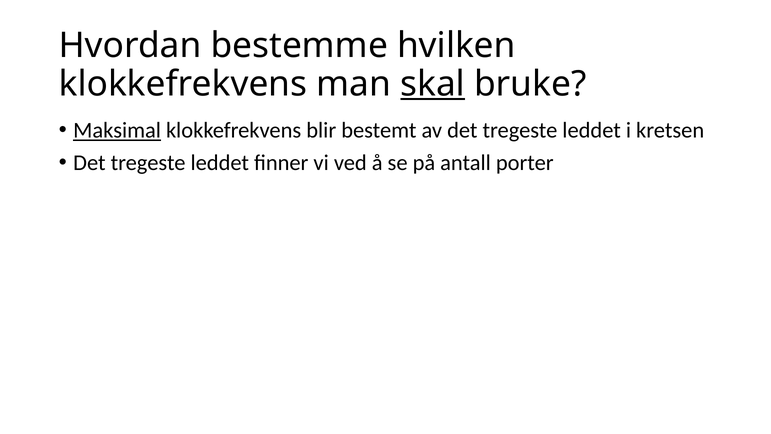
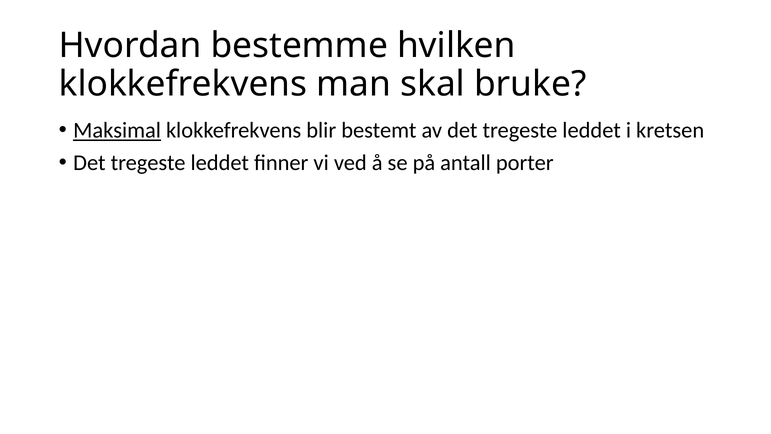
skal underline: present -> none (433, 84)
